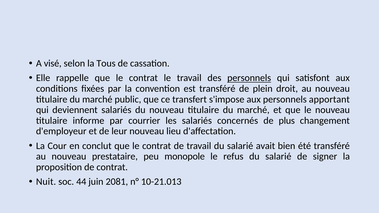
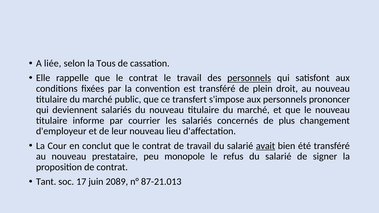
visé: visé -> liée (53, 63)
apportant: apportant -> prononcer (329, 99)
avait underline: none -> present (266, 146)
Nuit: Nuit -> Tant (46, 182)
44: 44 -> 17 (81, 182)
2081: 2081 -> 2089 (117, 182)
10-21.013: 10-21.013 -> 87-21.013 (161, 182)
